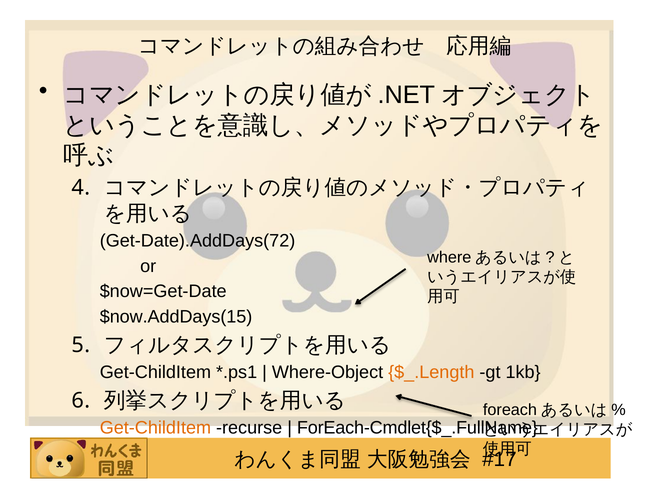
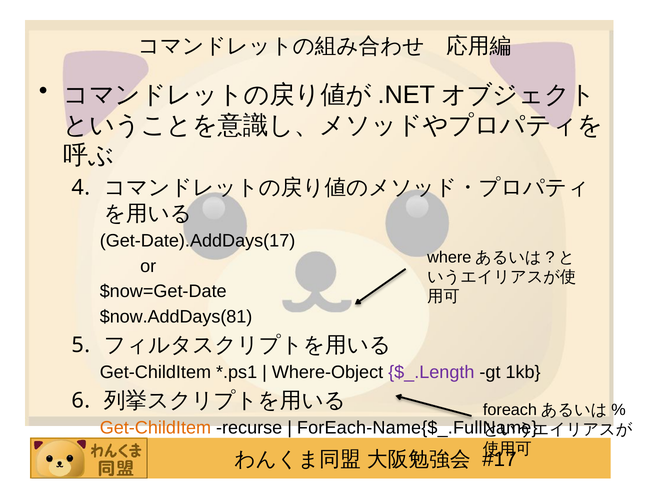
Get-Date).AddDays(72: Get-Date).AddDays(72 -> Get-Date).AddDays(17 (198, 241)
$now.AddDays(15: $now.AddDays(15 -> $now.AddDays(81 (176, 317)
$_.Length colour: orange -> purple (431, 372)
ForEach-Cmdlet{$_.FullName: ForEach-Cmdlet{$_.FullName -> ForEach-Name{$_.FullName (417, 428)
